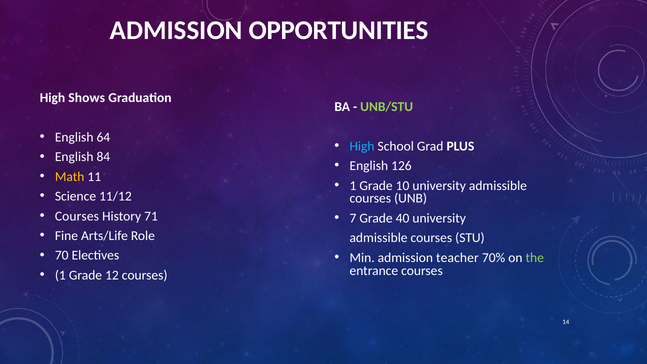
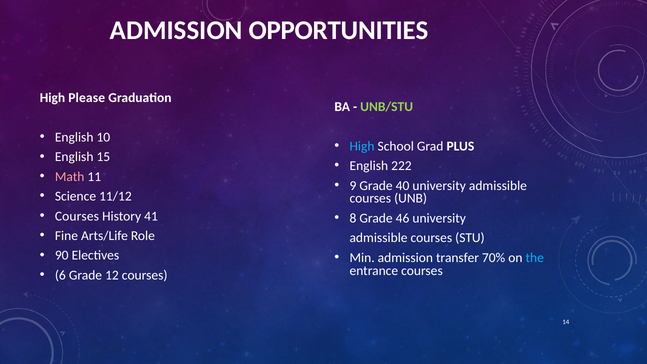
Shows: Shows -> Please (87, 98)
64: 64 -> 10 (103, 137)
84: 84 -> 15 (103, 157)
126: 126 -> 222 (401, 166)
Math colour: yellow -> pink (70, 177)
1: 1 -> 9 (353, 186)
10: 10 -> 40 (403, 186)
71: 71 -> 41 (151, 216)
7: 7 -> 8 (353, 218)
40: 40 -> 46 (403, 218)
70: 70 -> 90 (62, 255)
teacher: teacher -> transfer (458, 258)
the colour: light green -> light blue (535, 258)
1: 1 -> 6 (60, 275)
